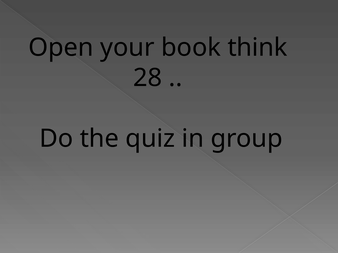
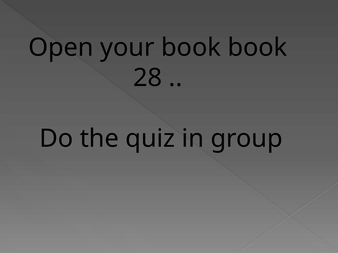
book think: think -> book (257, 48)
